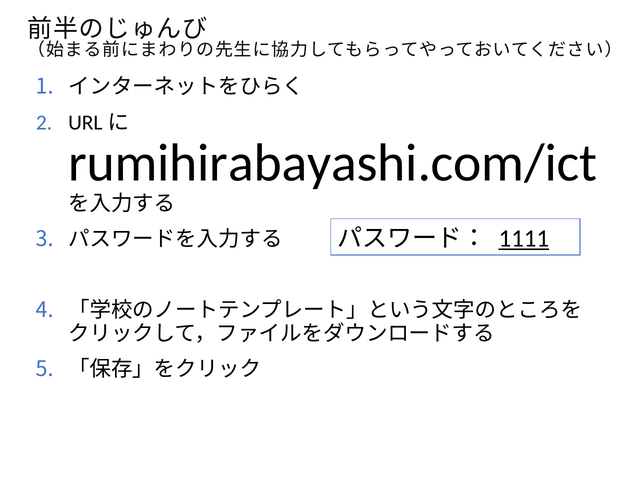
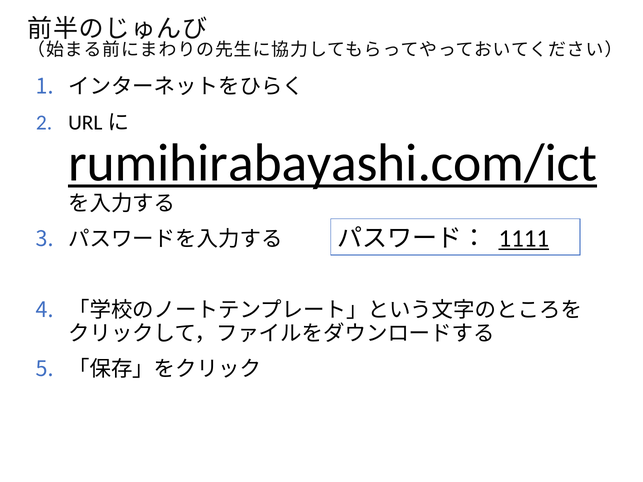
rumihirabayashi.com/ict underline: none -> present (333, 163)
